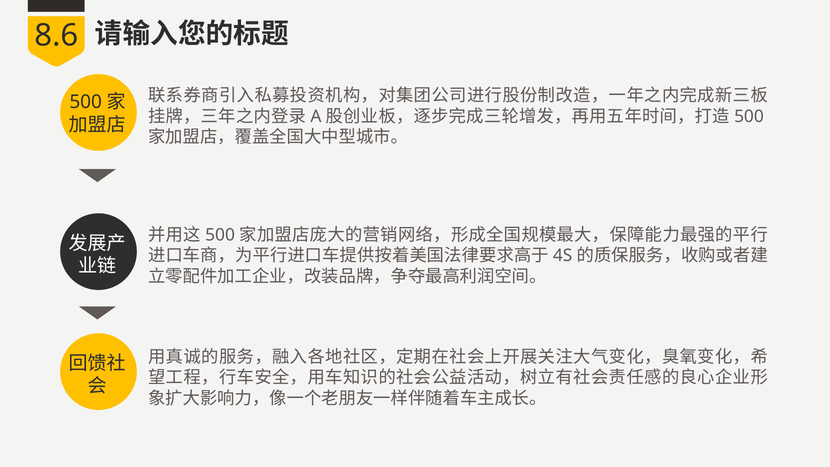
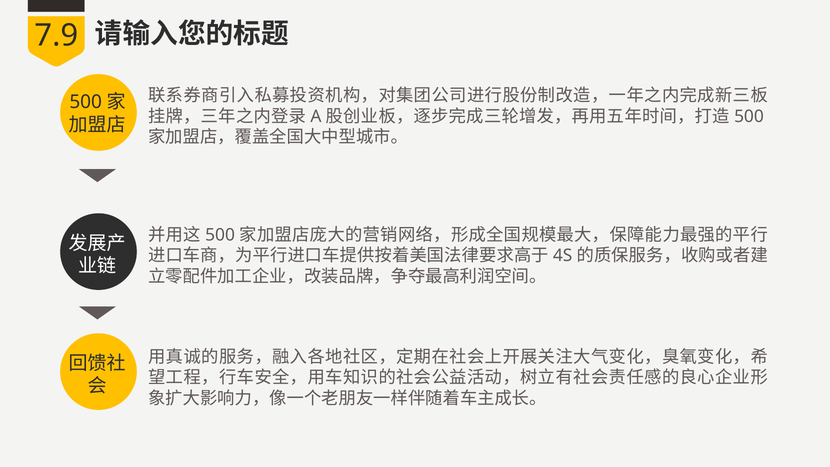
8.6: 8.6 -> 7.9 (56, 36)
